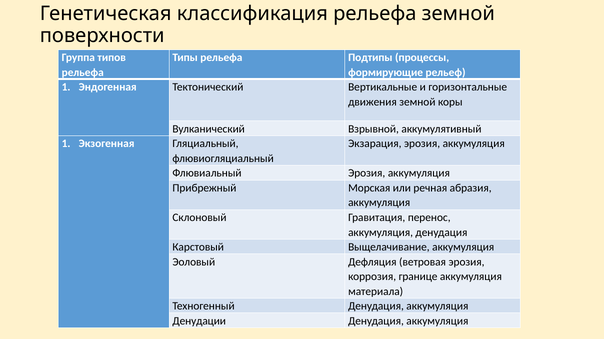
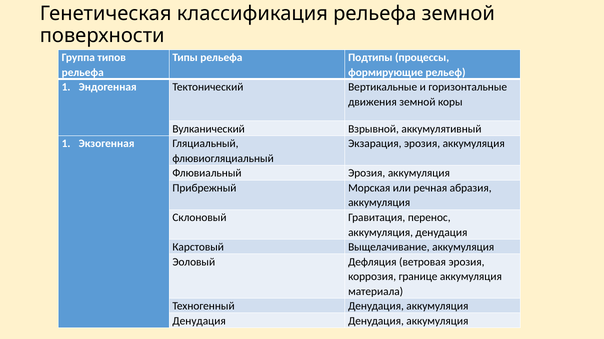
Денудации: Денудации -> Денудация (199, 322)
